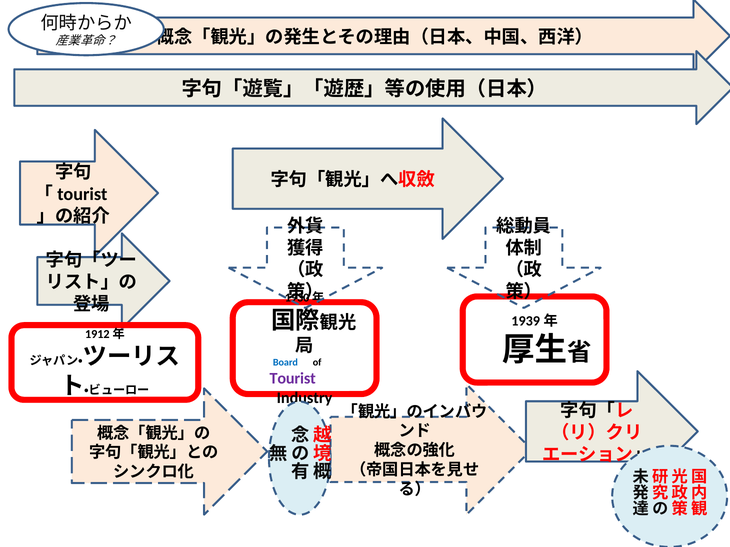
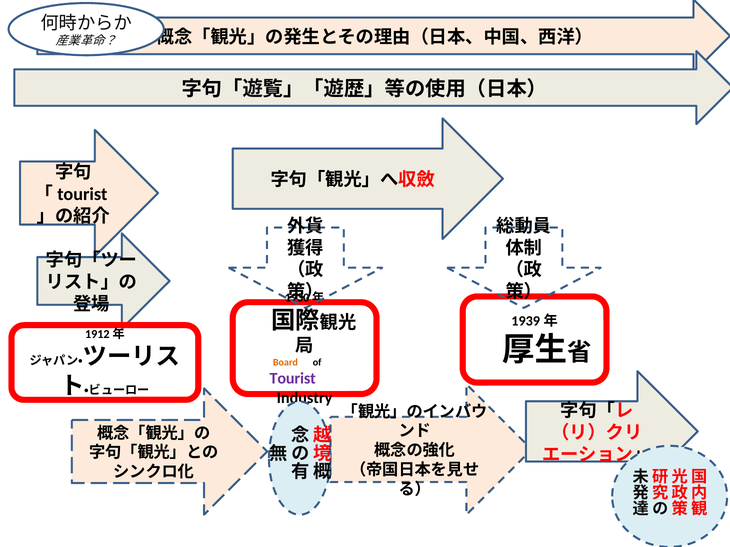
Board colour: blue -> orange (285, 363)
